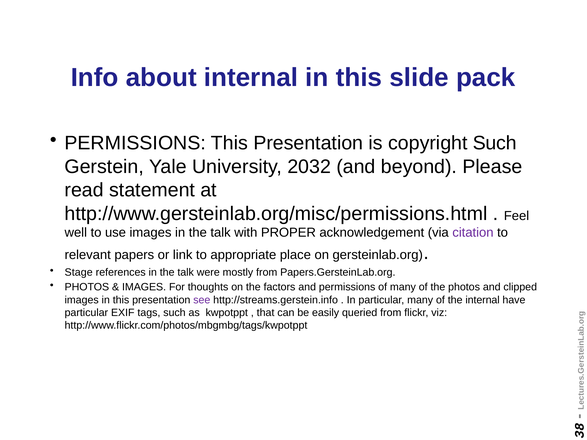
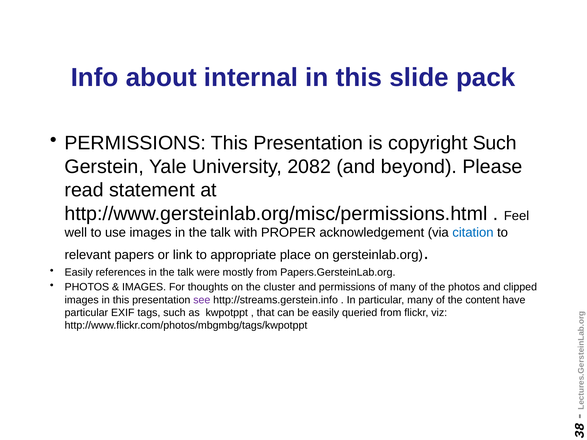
2032: 2032 -> 2082 (309, 167)
citation colour: purple -> blue (473, 233)
Stage: Stage -> Easily (79, 272)
factors: factors -> cluster (279, 287)
the internal: internal -> content (483, 300)
